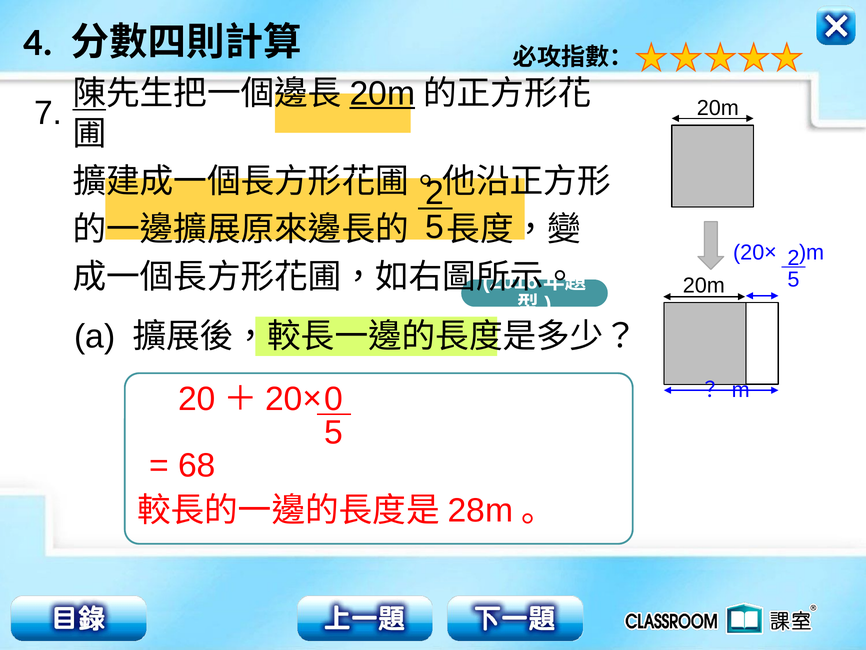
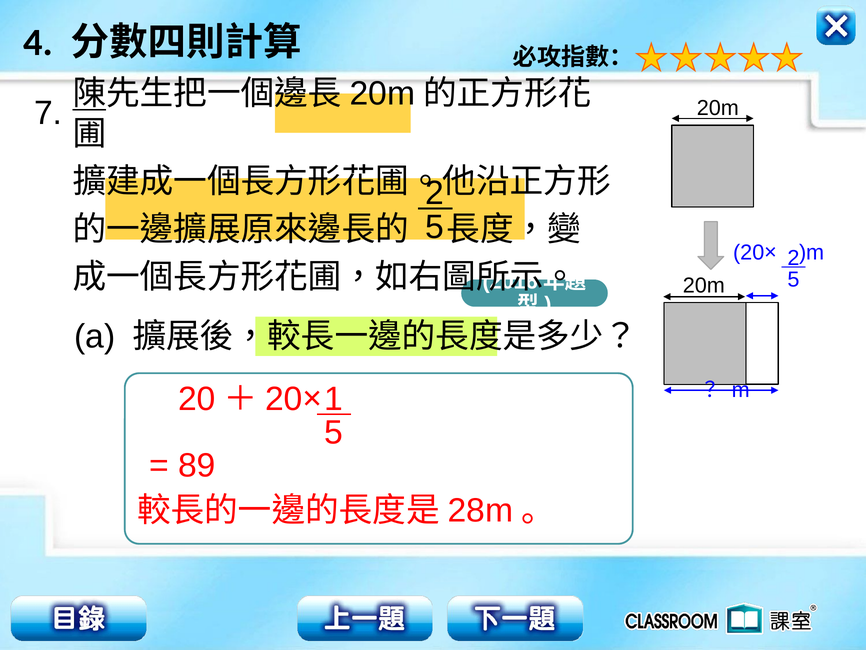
20m underline: present -> none (382, 94)
0: 0 -> 1 (334, 399)
68: 68 -> 89 (197, 465)
